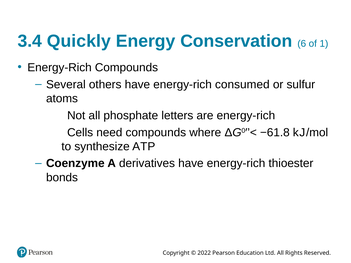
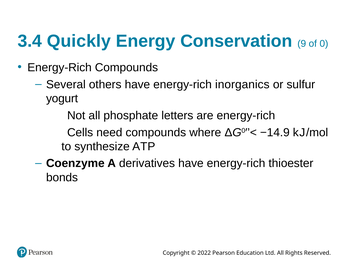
6: 6 -> 9 (302, 44)
1: 1 -> 0 (324, 44)
consumed: consumed -> inorganics (242, 85)
atoms: atoms -> yogurt (62, 99)
−61.8: −61.8 -> −14.9 (275, 133)
